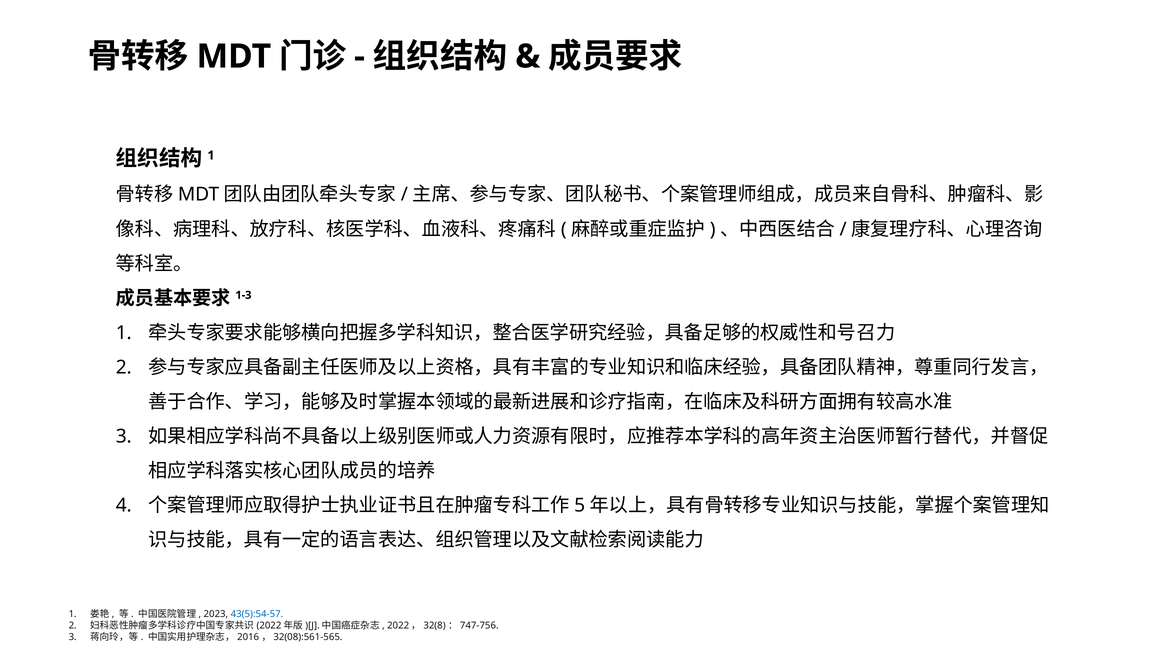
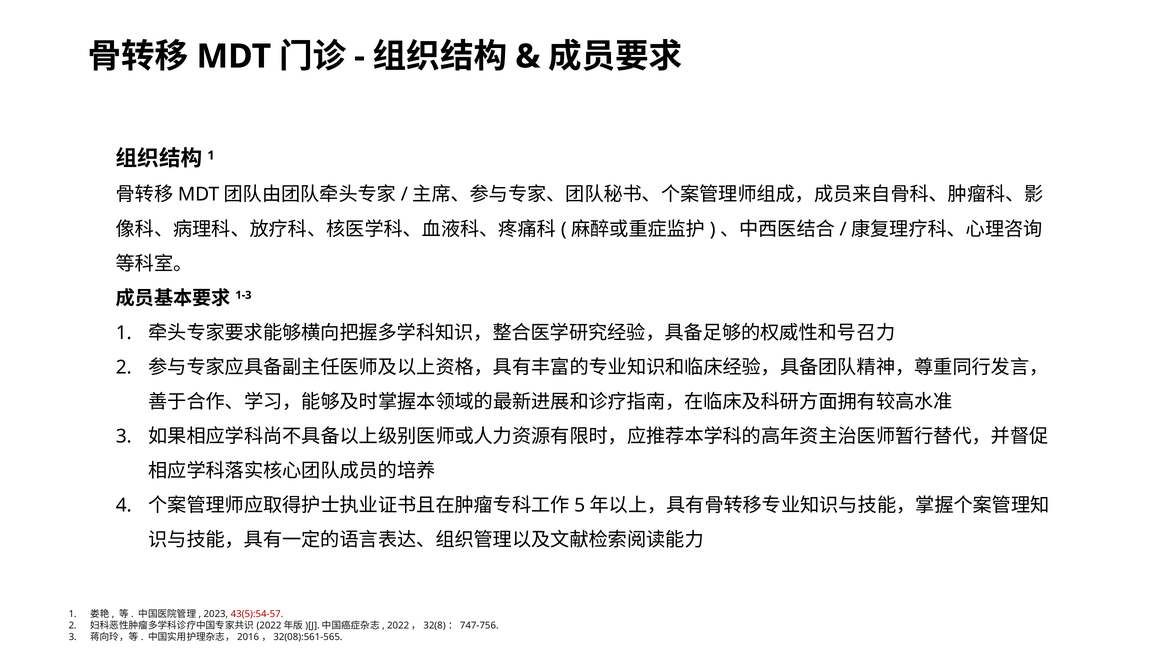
43(5):54-57 colour: blue -> red (257, 614)
